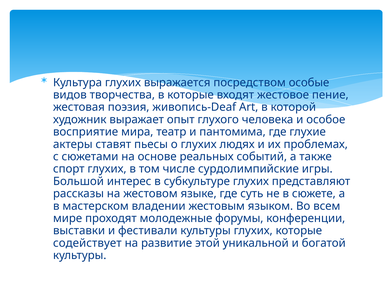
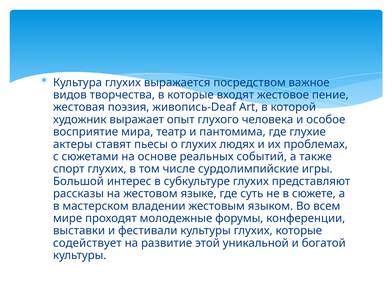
особые: особые -> важное (309, 83)
